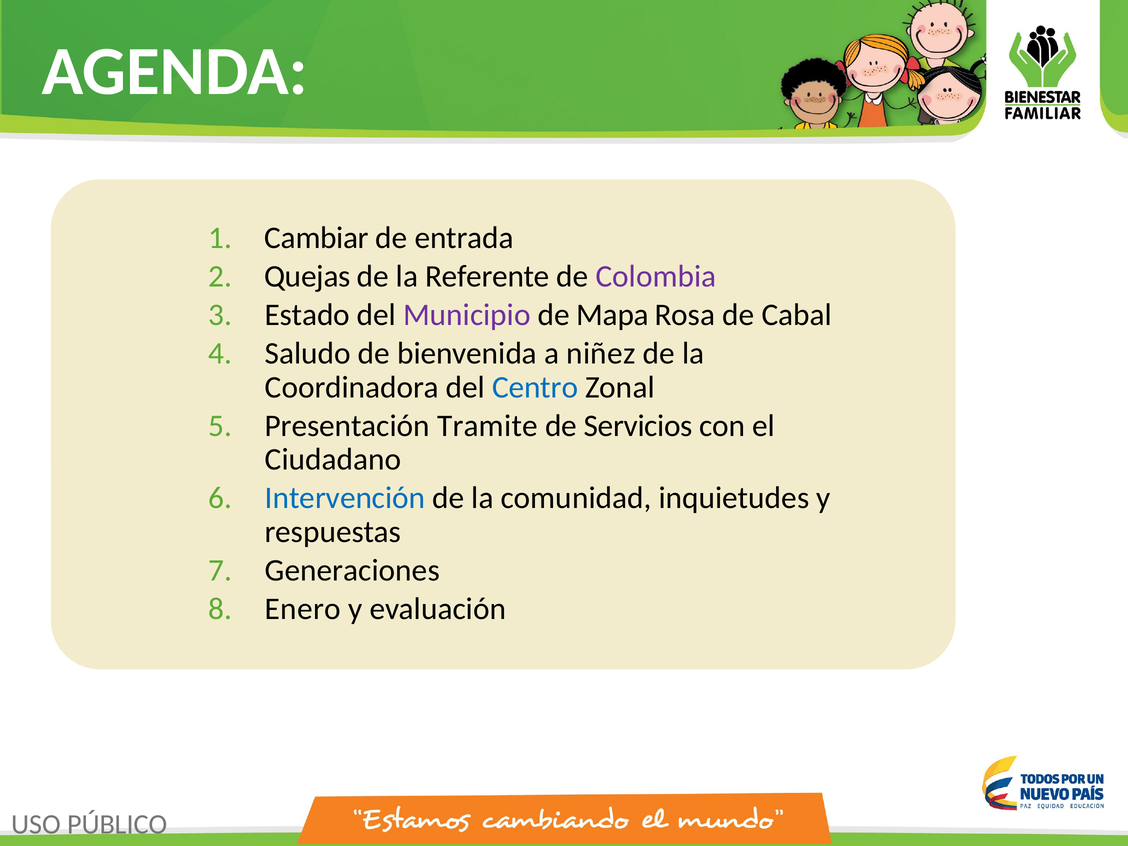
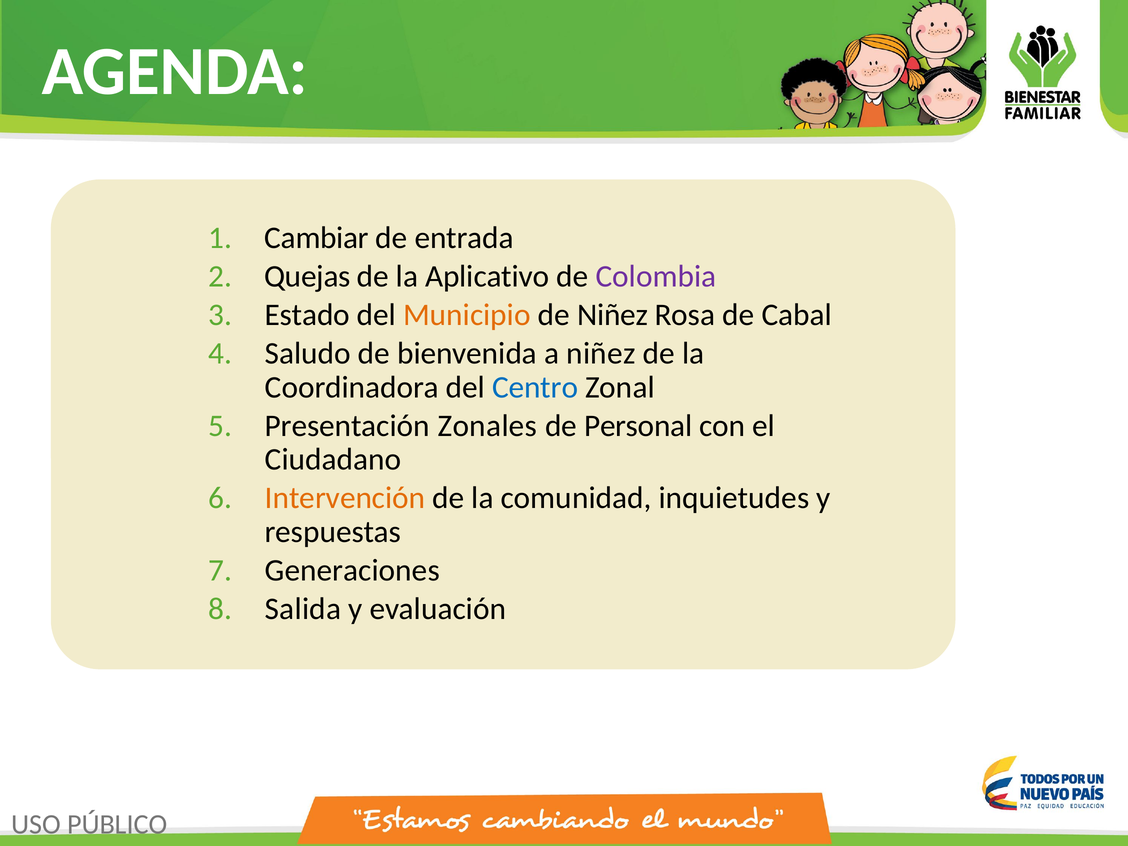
Referente: Referente -> Aplicativo (487, 276)
Municipio colour: purple -> orange (467, 315)
de Mapa: Mapa -> Niñez (613, 315)
Tramite: Tramite -> Zonales (487, 426)
Servicios: Servicios -> Personal (638, 426)
Intervención colour: blue -> orange (345, 498)
Enero: Enero -> Salida (303, 609)
